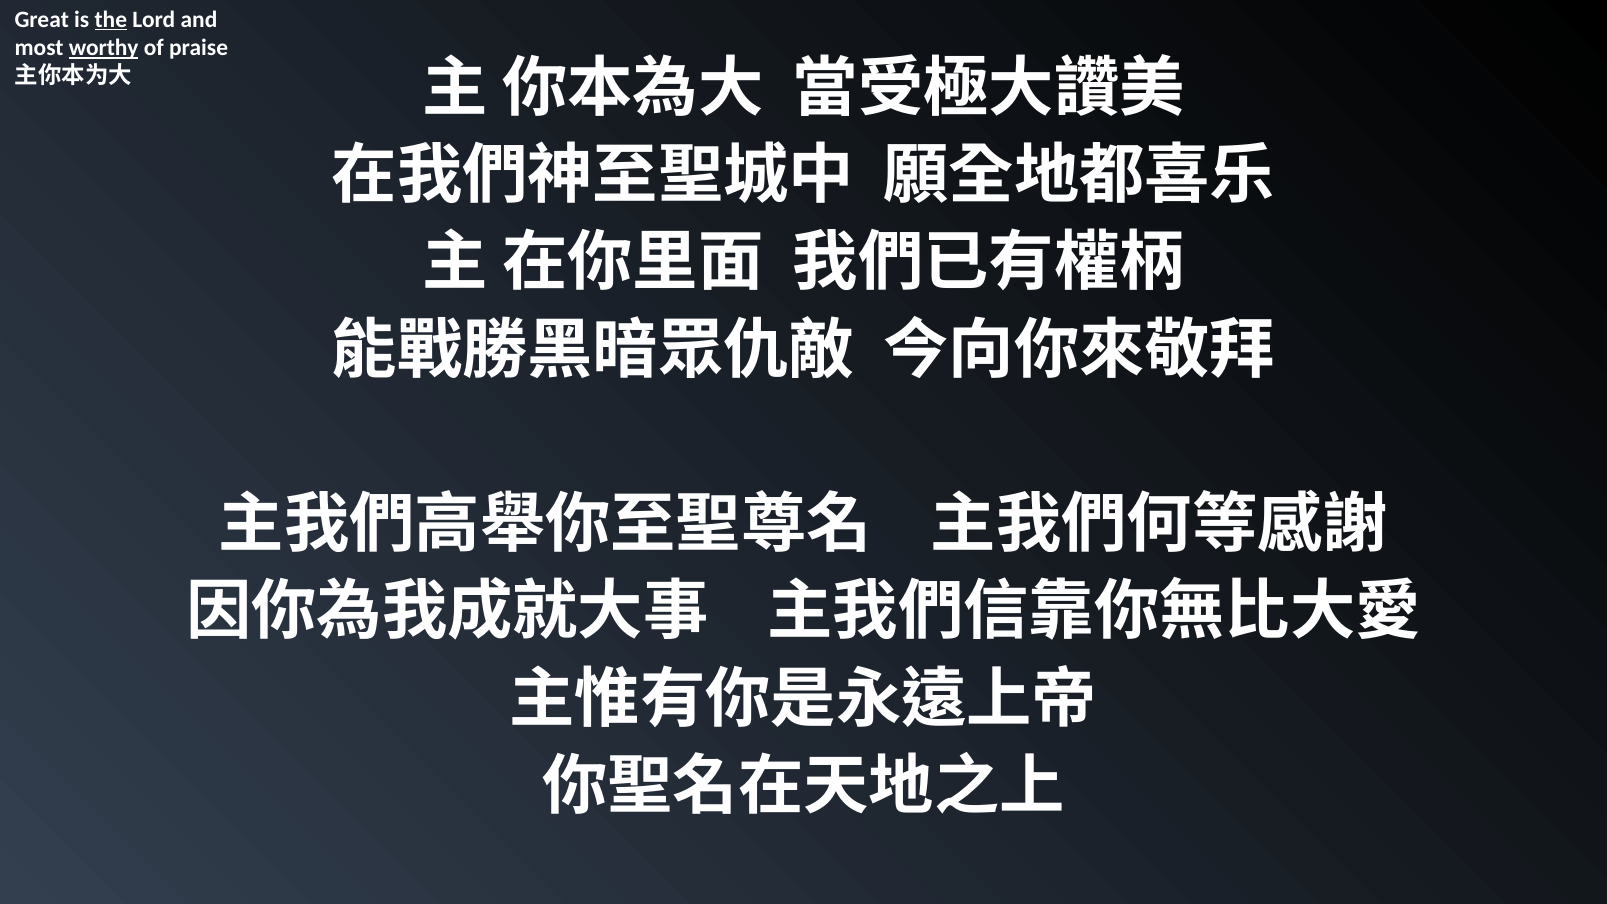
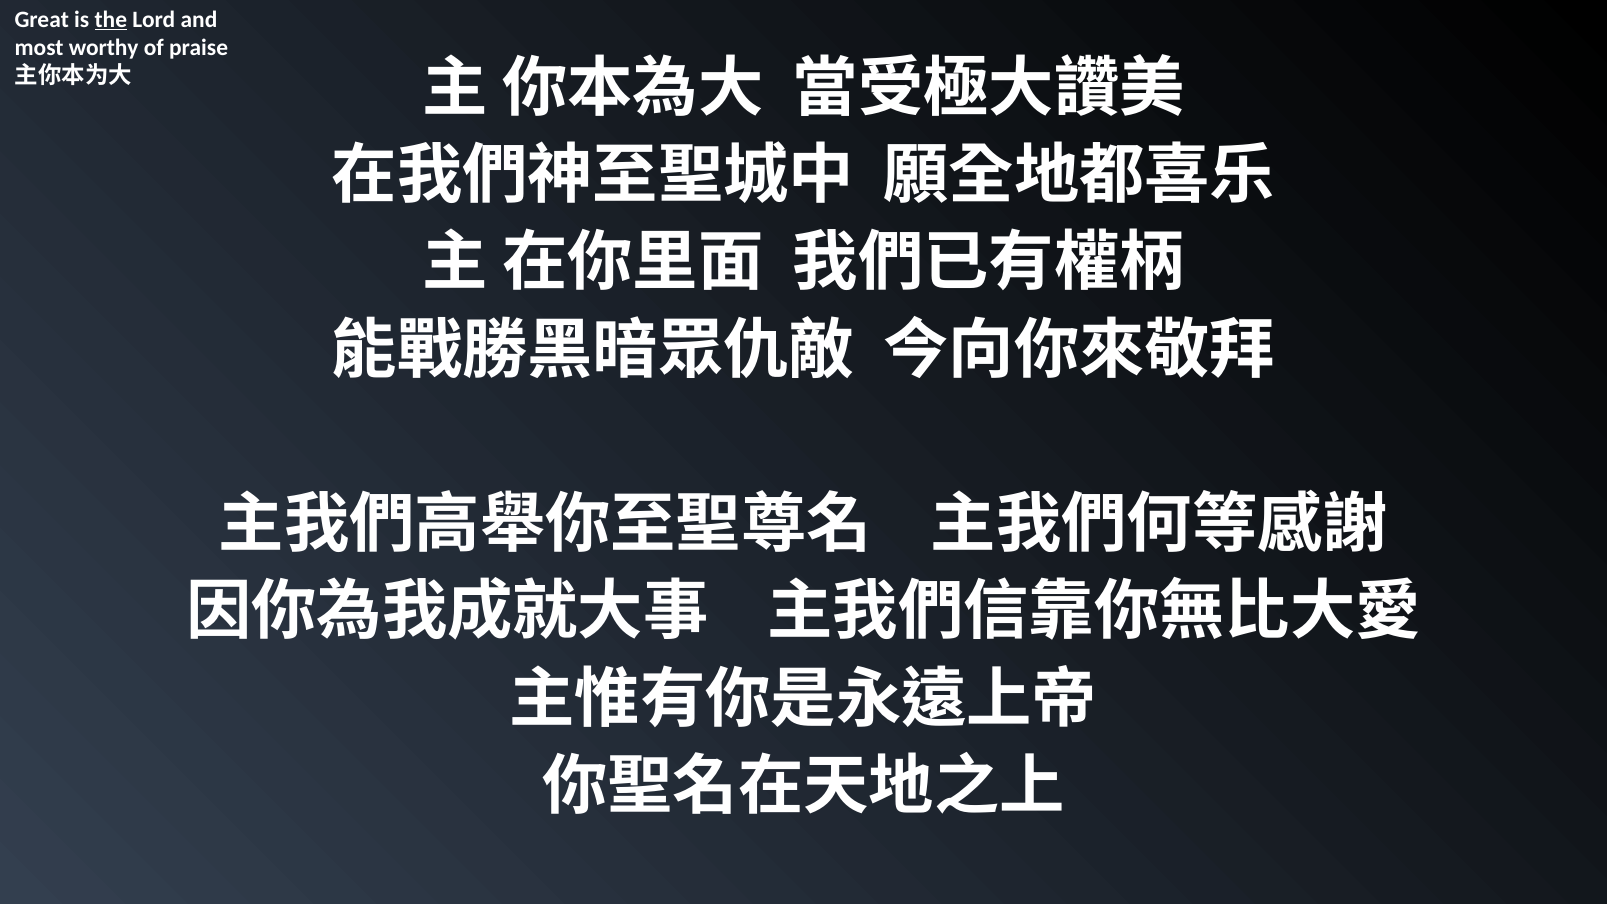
worthy underline: present -> none (104, 48)
